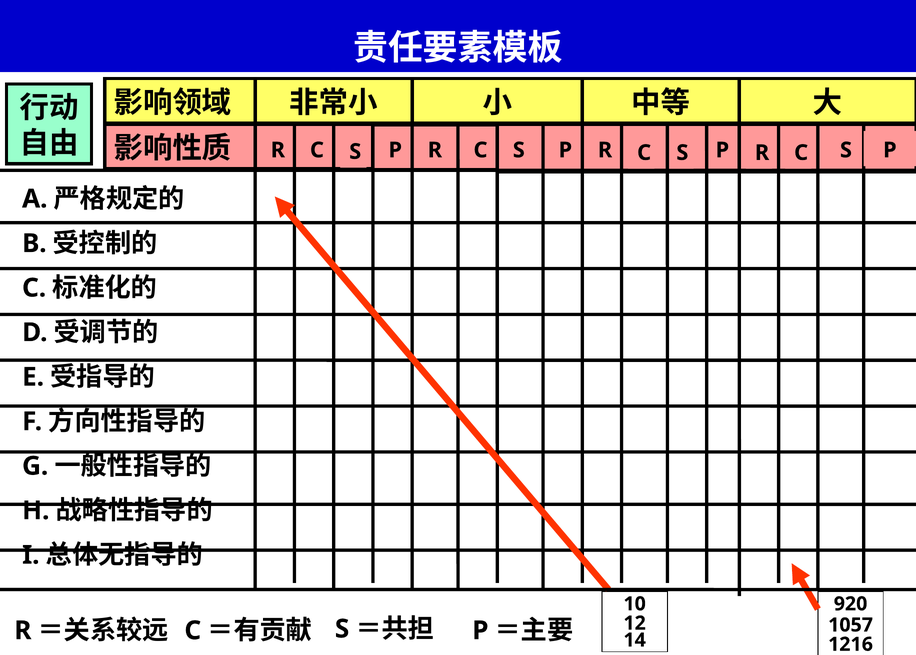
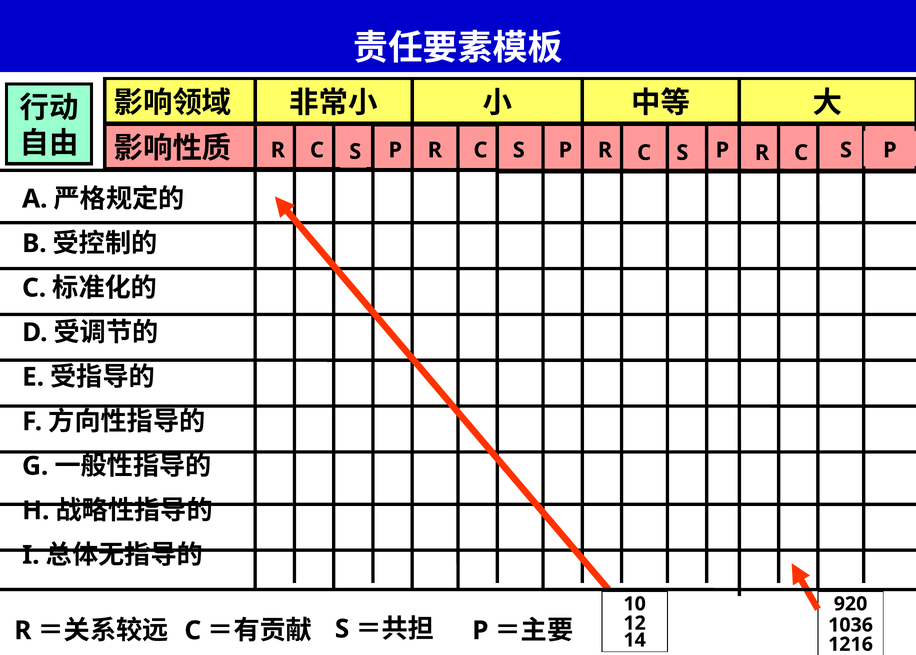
1057: 1057 -> 1036 (851, 624)
